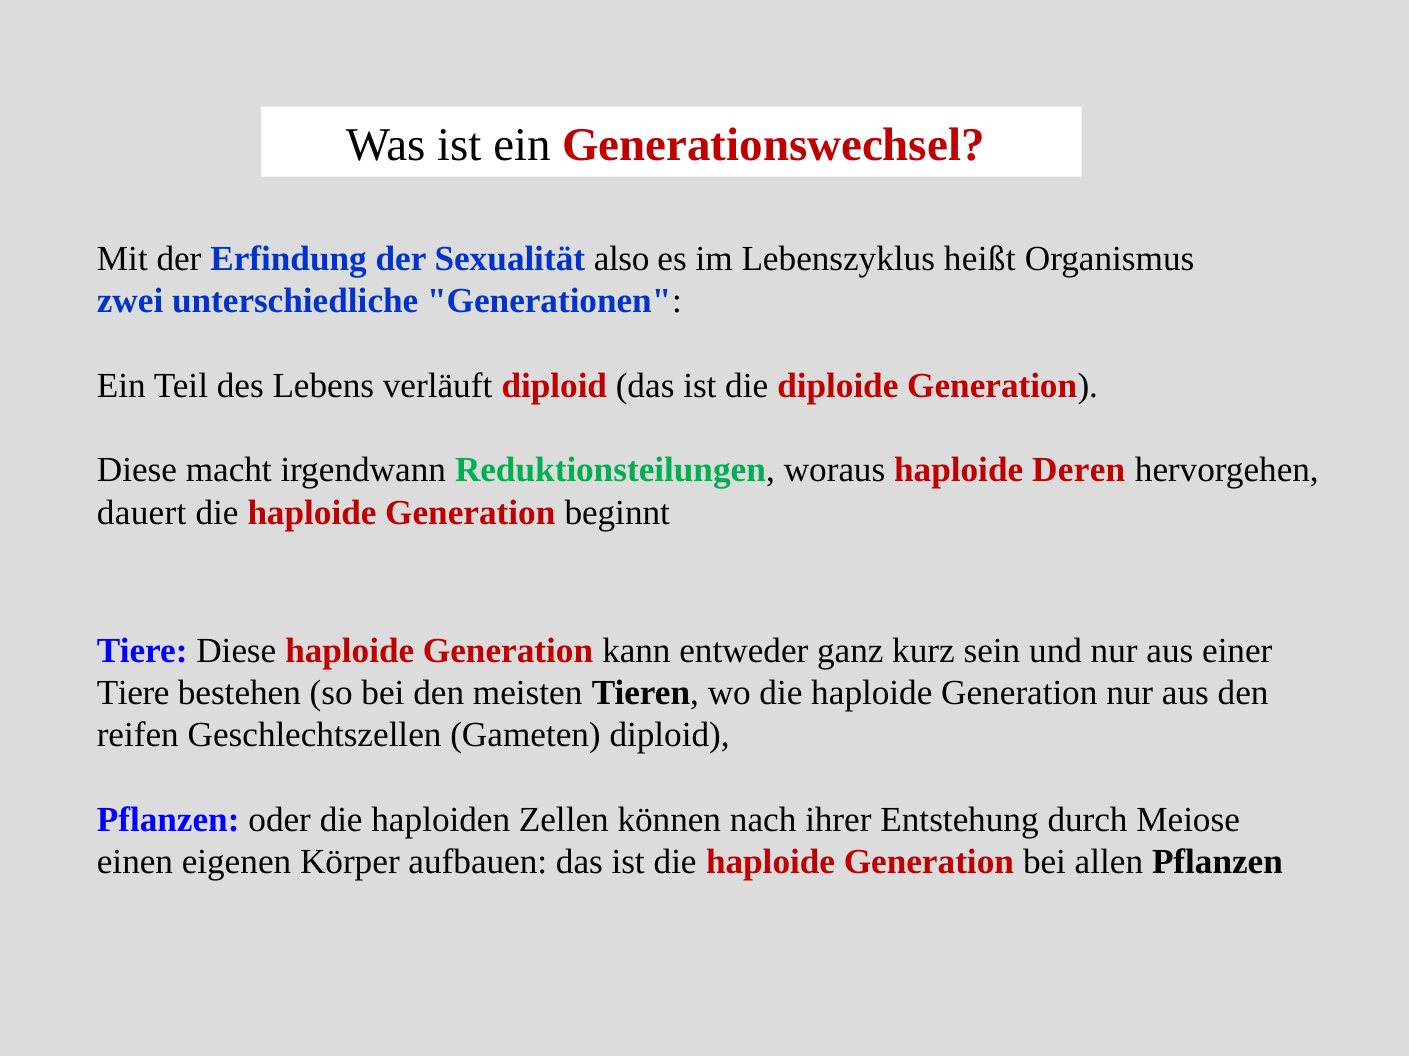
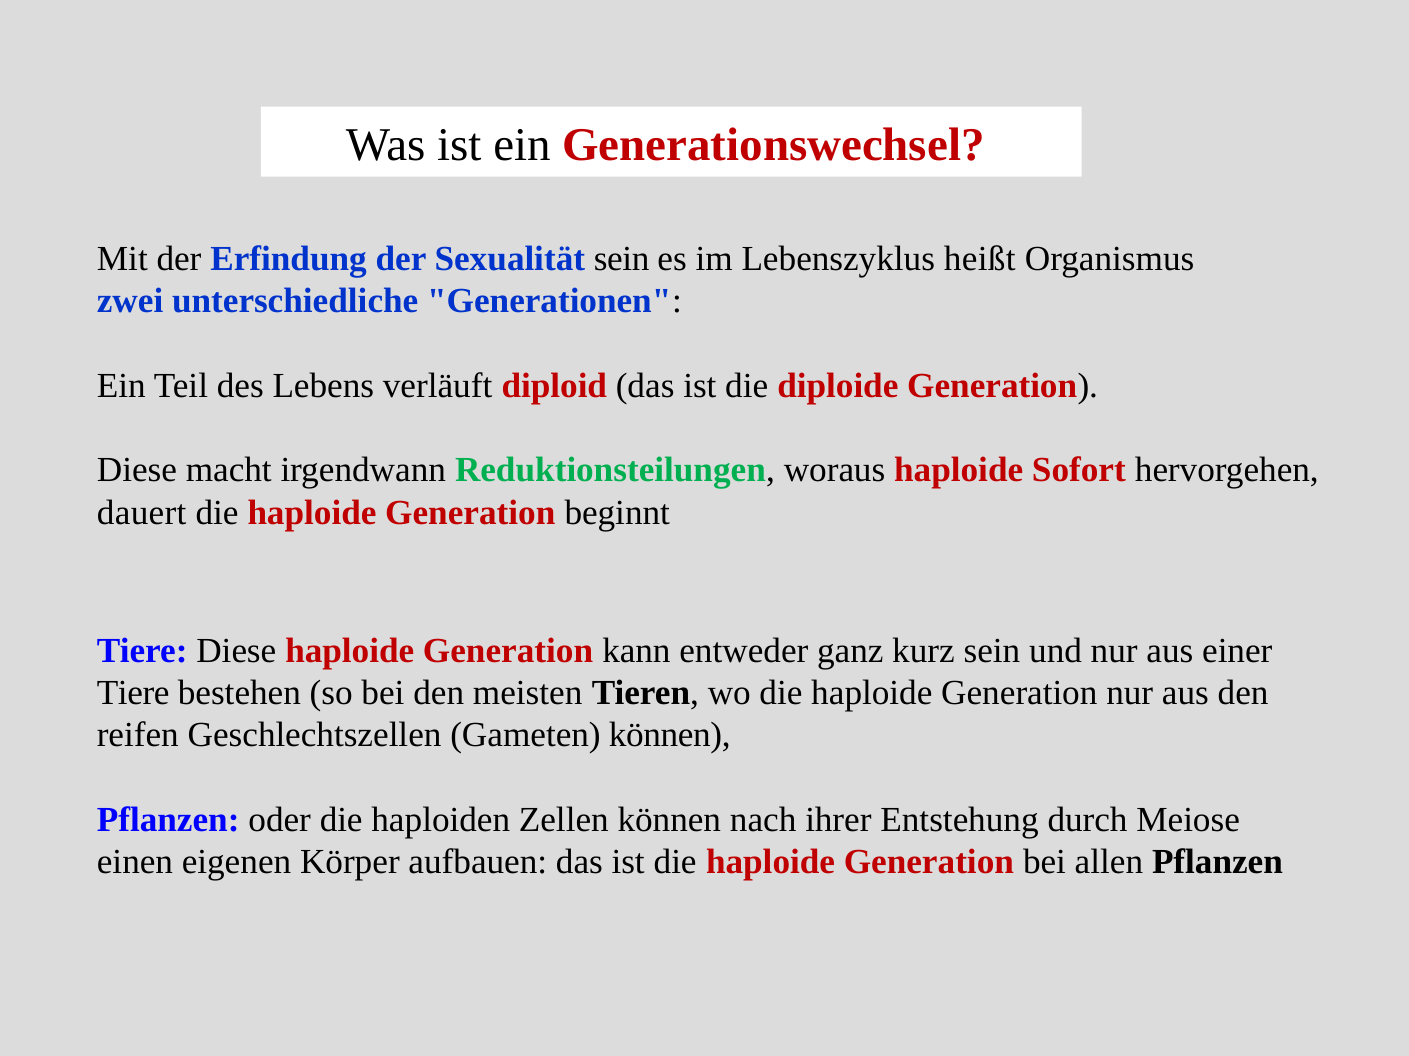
Sexualität also: also -> sein (622, 259)
Deren: Deren -> Sofort (1079, 471)
Gameten diploid: diploid -> können (670, 736)
